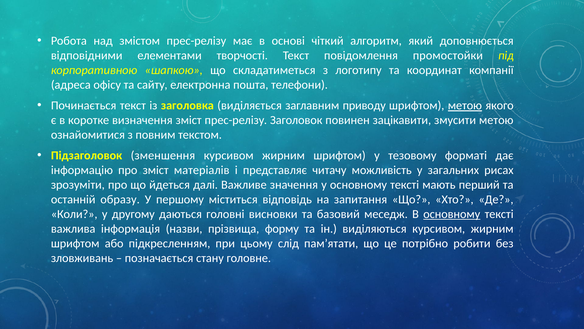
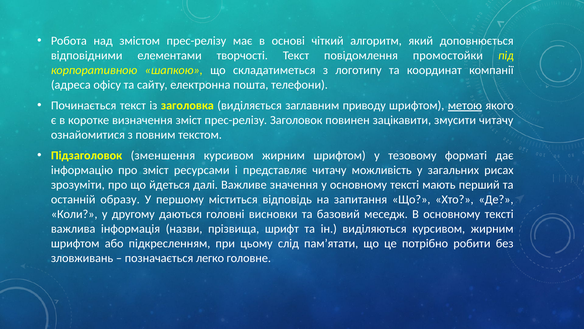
змусити метою: метою -> читачу (496, 120)
матеріалів: матеріалів -> ресурсами (202, 170)
основному underline: present -> none (452, 214)
форму: форму -> шрифт (282, 229)
стану: стану -> легко (210, 258)
